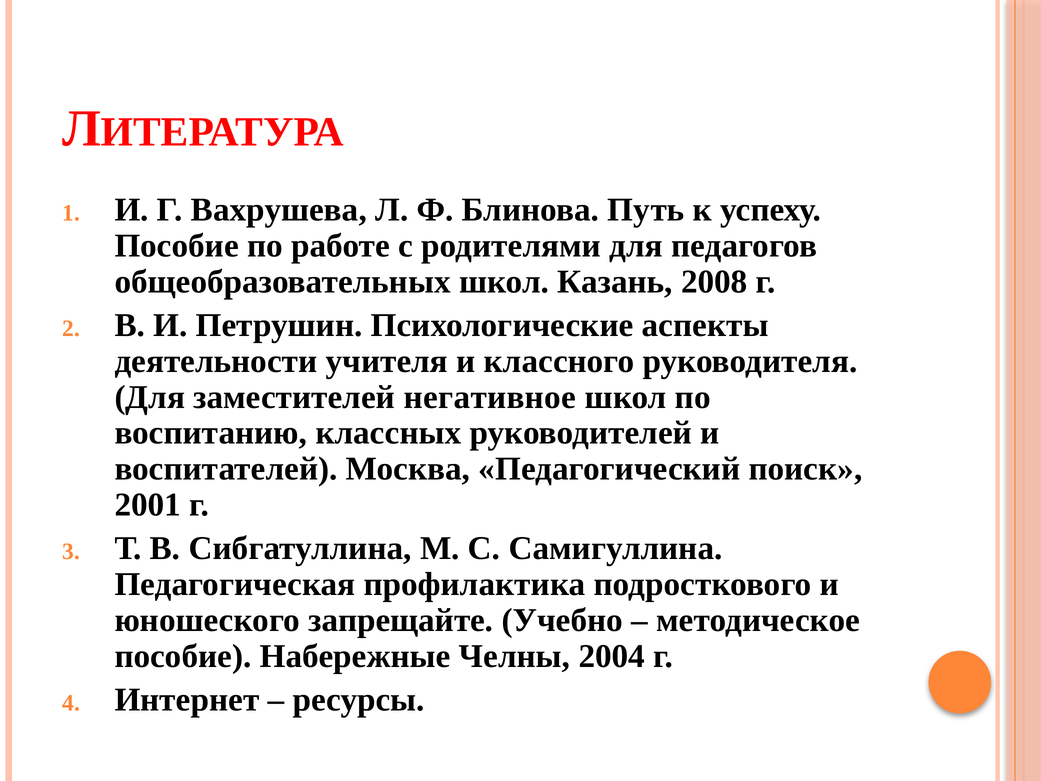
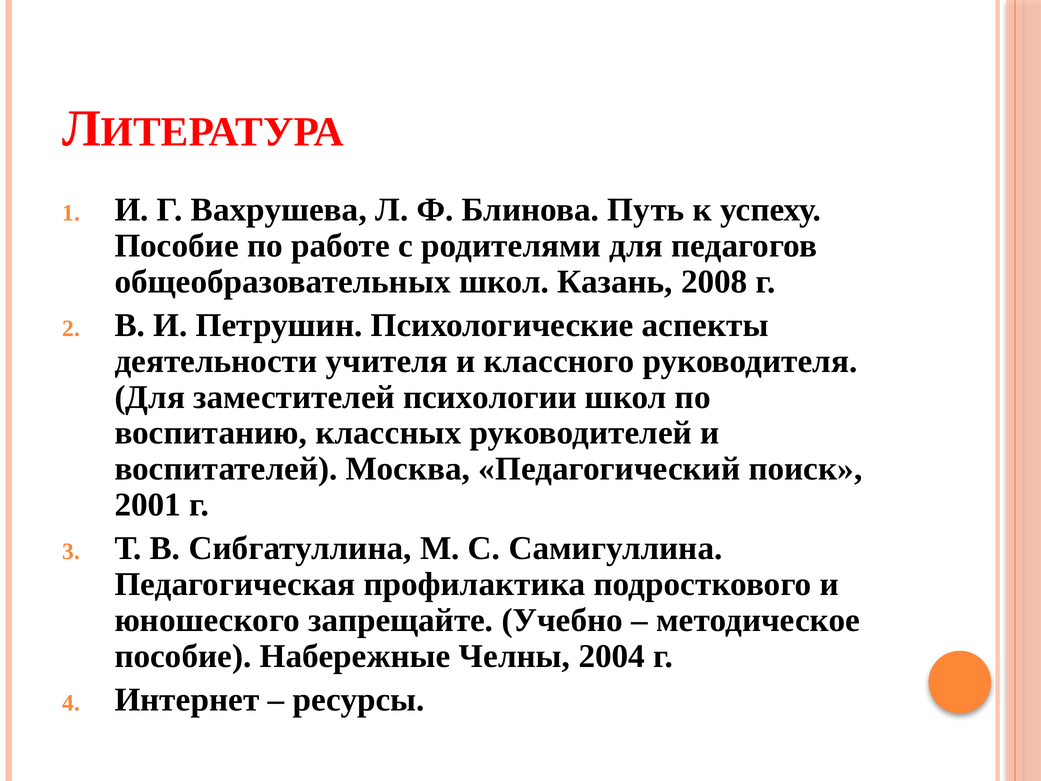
негативное: негативное -> психологии (490, 397)
